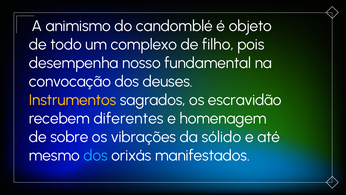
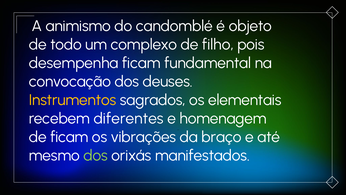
desempenha nosso: nosso -> ficam (141, 63)
escravidão: escravidão -> elementais (245, 100)
de sobre: sobre -> ficam (69, 137)
sólido: sólido -> braço (221, 137)
dos colour: light blue -> light green (96, 155)
